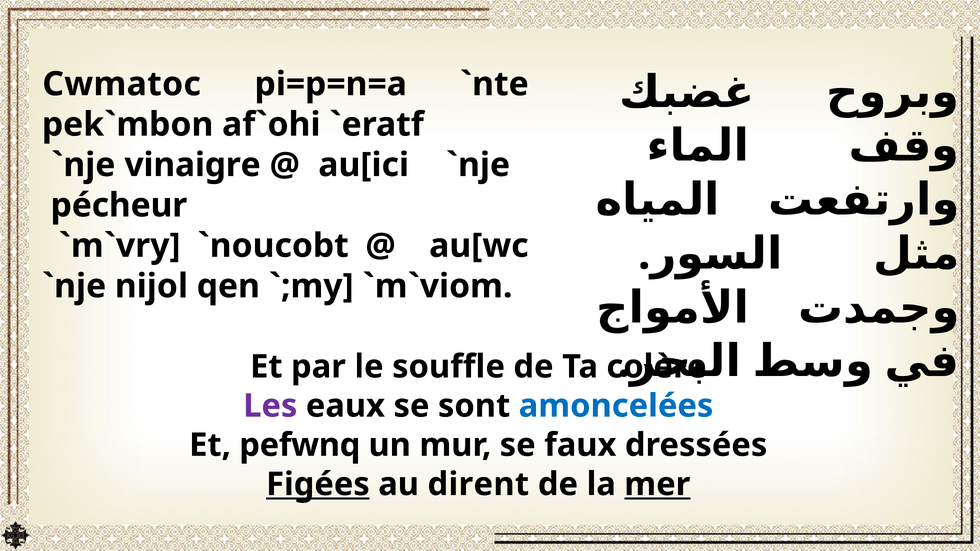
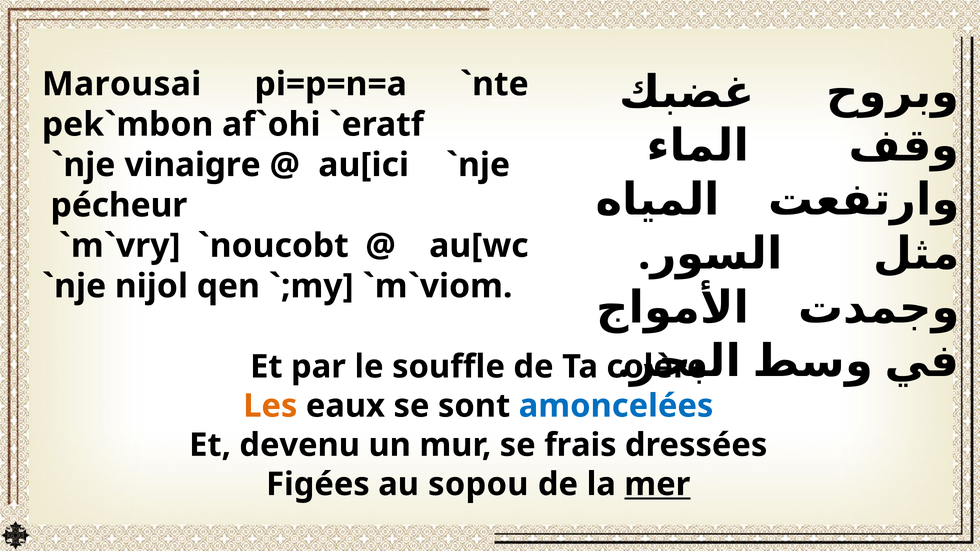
Cwmatoc: Cwmatoc -> Marousai (122, 84)
Les colour: purple -> orange (270, 406)
pefwnq: pefwnq -> devenu (300, 445)
faux: faux -> frais (580, 445)
Figées underline: present -> none (318, 485)
dirent: dirent -> sopou (478, 485)
